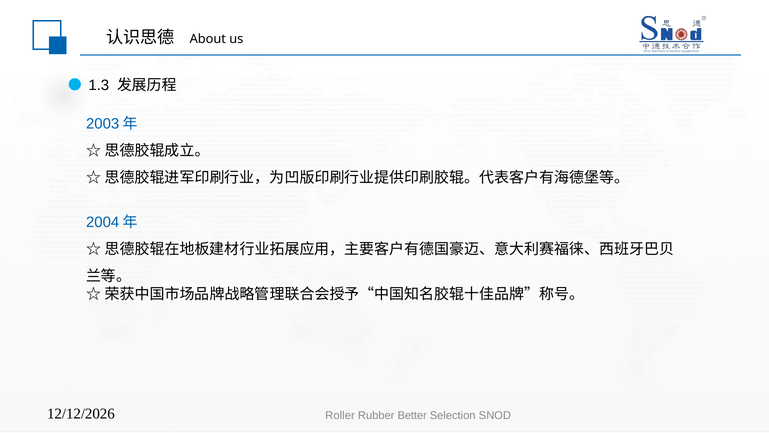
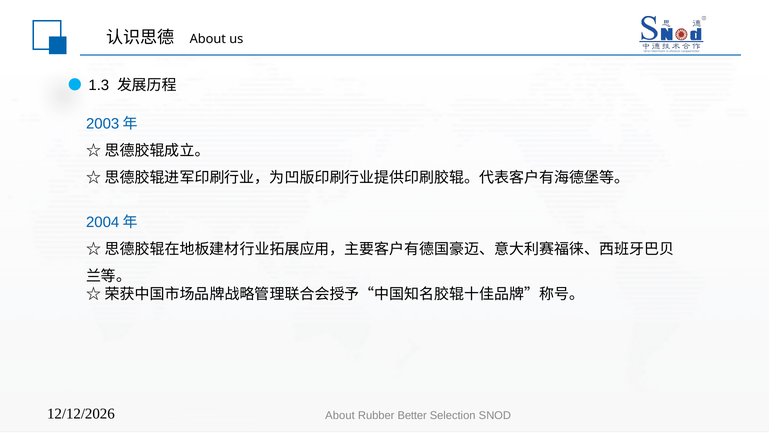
Roller: Roller -> About (340, 415)
